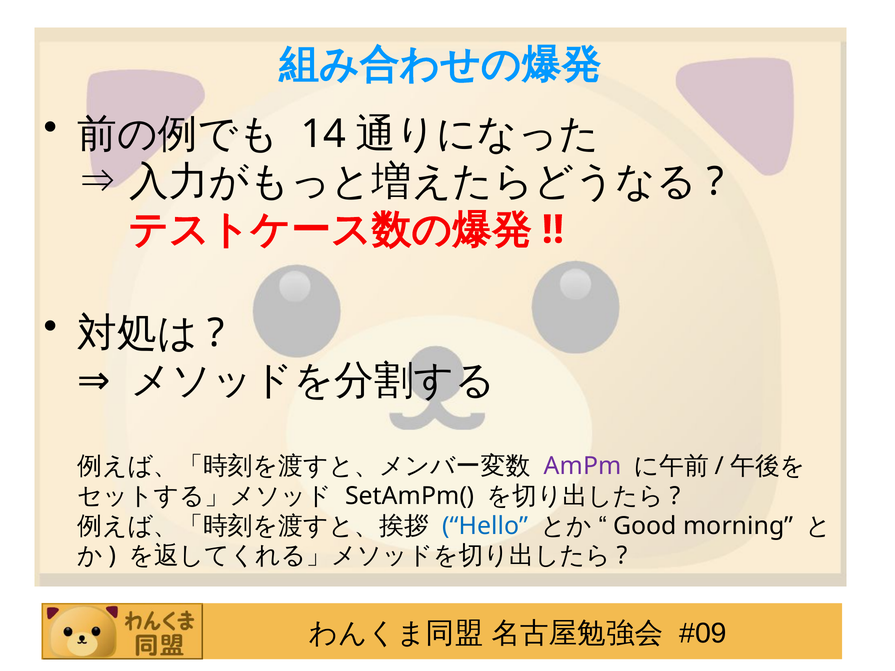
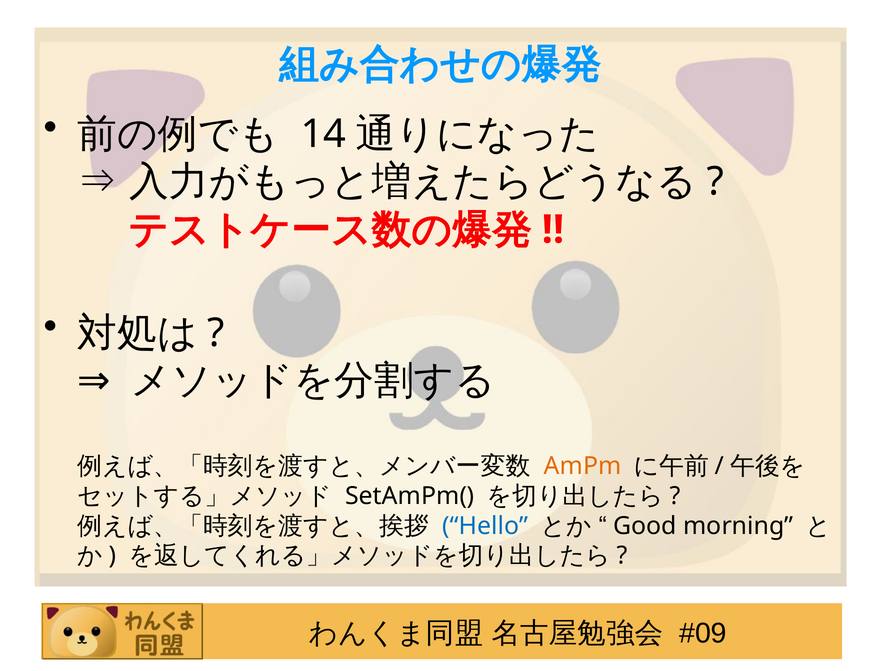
AmPm colour: purple -> orange (583, 466)
